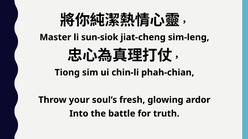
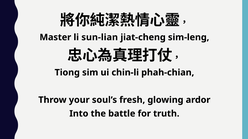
sun-siok: sun-siok -> sun-lian (100, 37)
